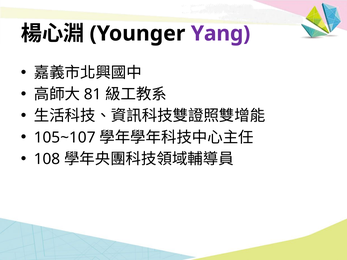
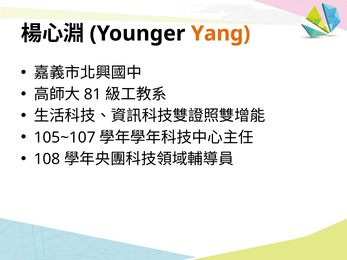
Yang colour: purple -> orange (221, 34)
